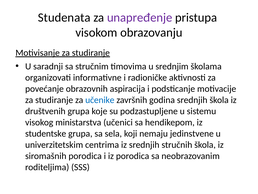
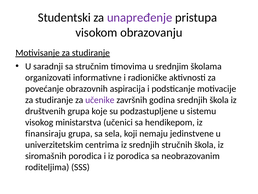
Studenata: Studenata -> Studentski (64, 17)
učenike colour: blue -> purple (100, 100)
studentske: studentske -> finansiraju (46, 133)
